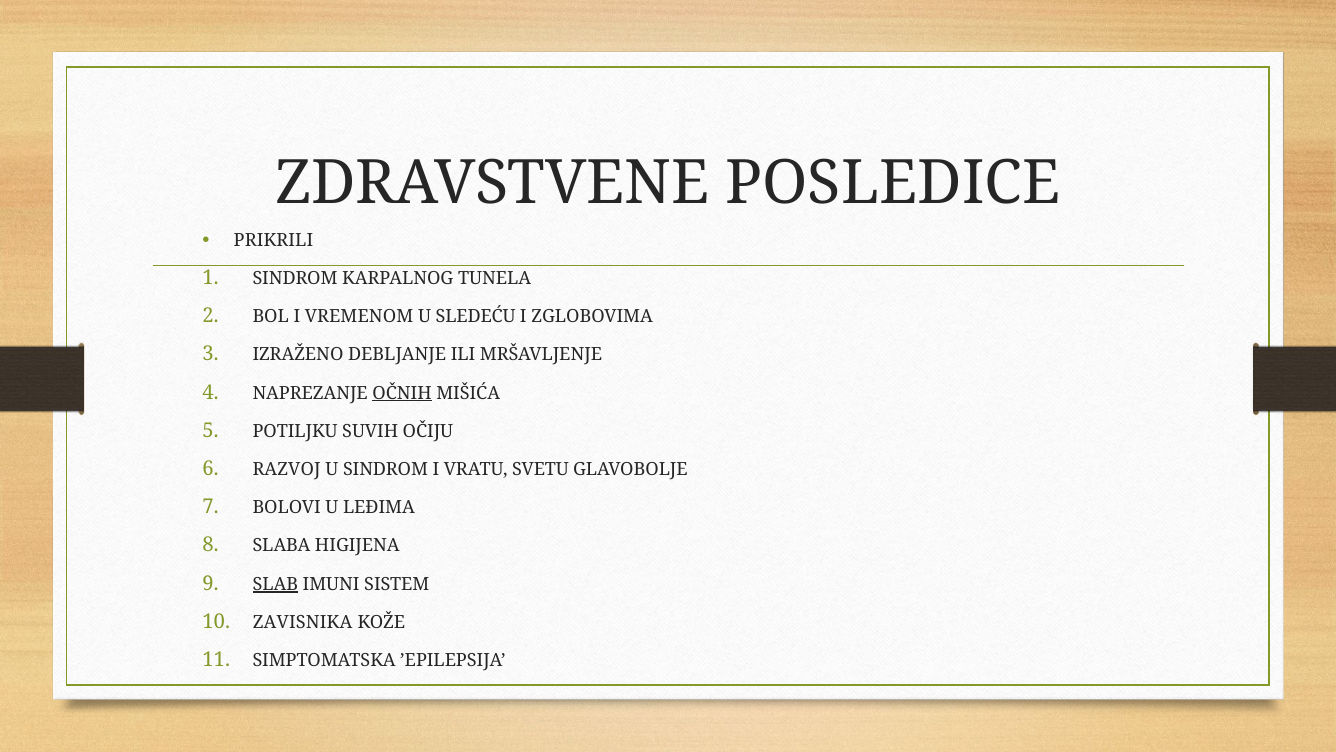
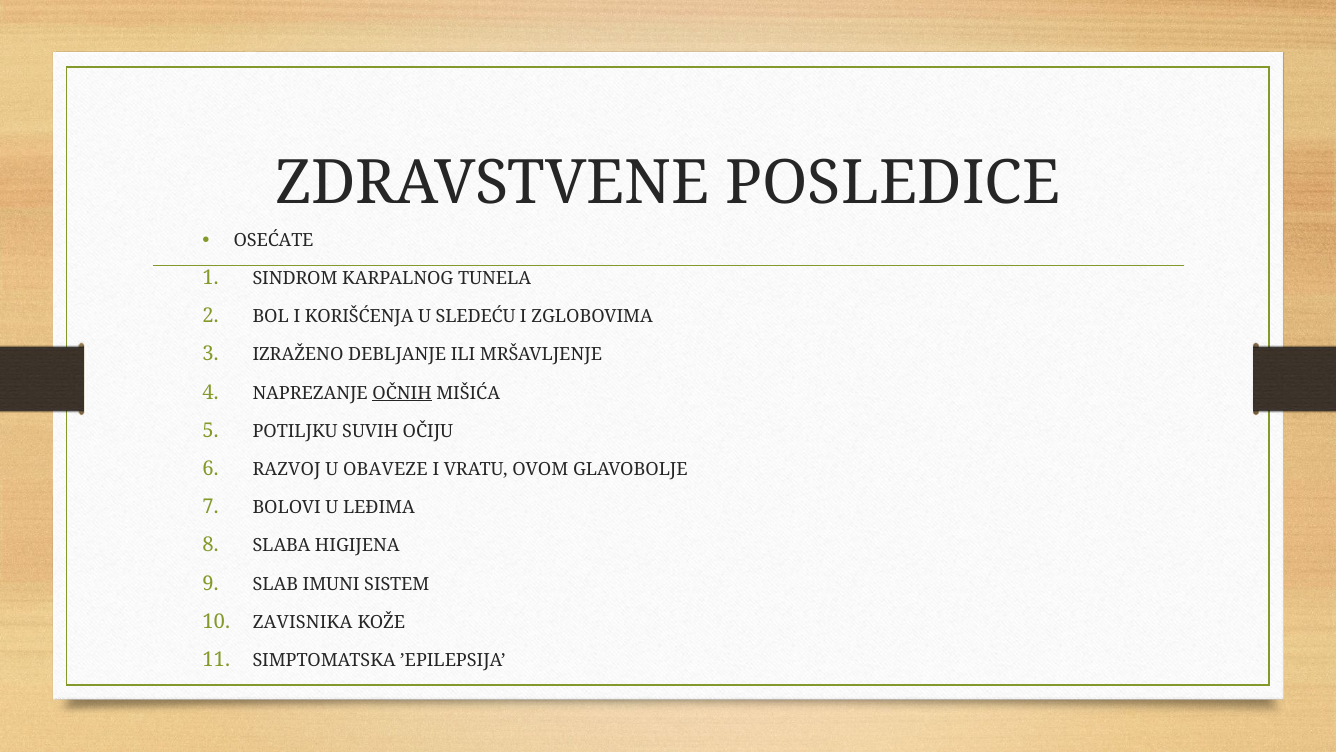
PRIKRILI: PRIKRILI -> OSEĆATE (274, 240)
VREMENOM: VREMENOM -> KORIŠĆENJA (359, 316)
U SINDROM: SINDROM -> OBAVEZE (385, 469)
SVETU: SVETU -> OVOM (540, 469)
SLAB underline: present -> none (275, 584)
